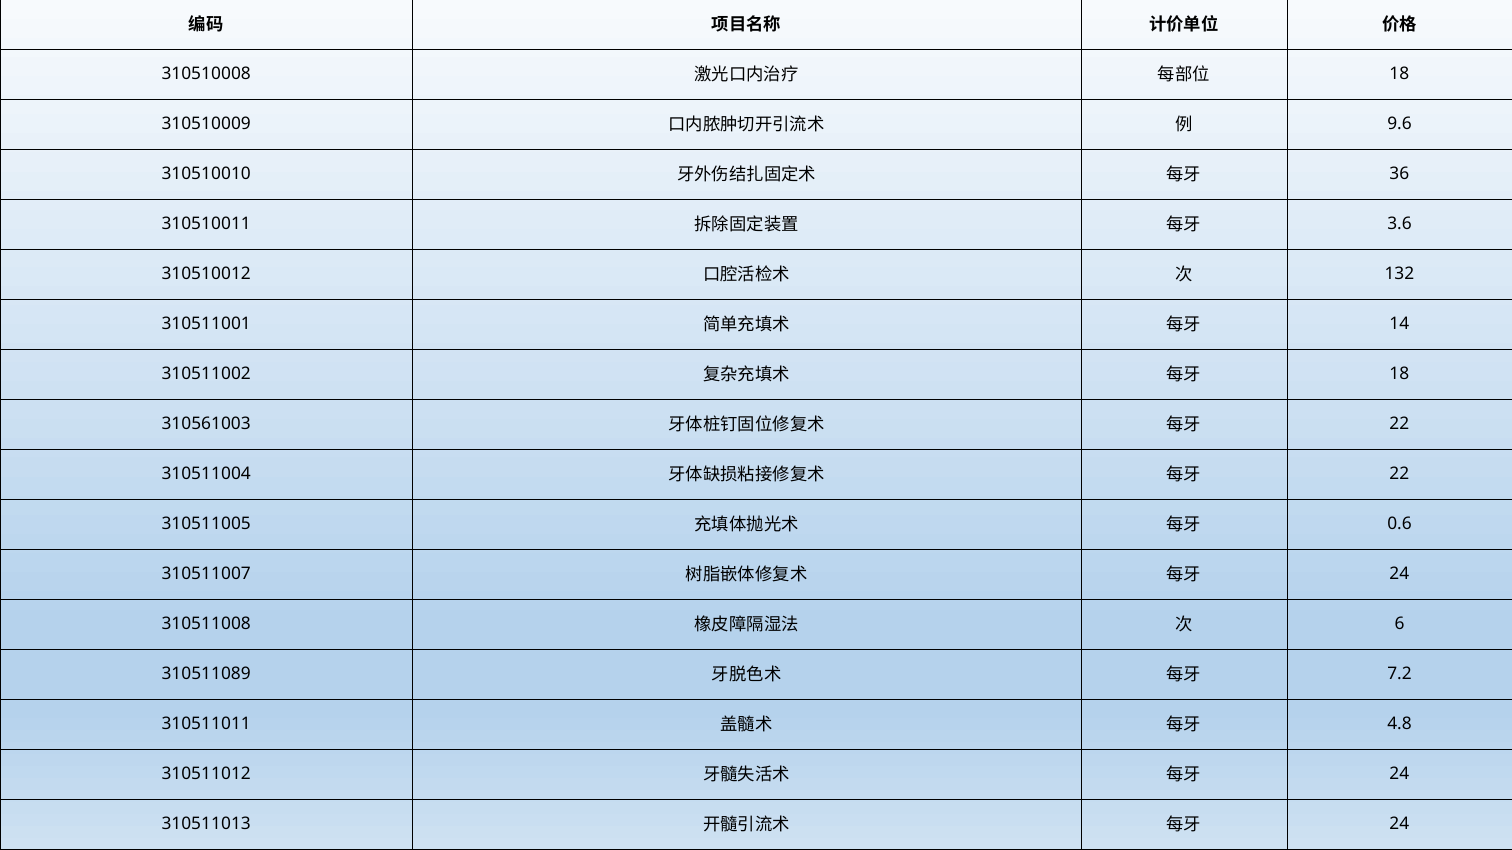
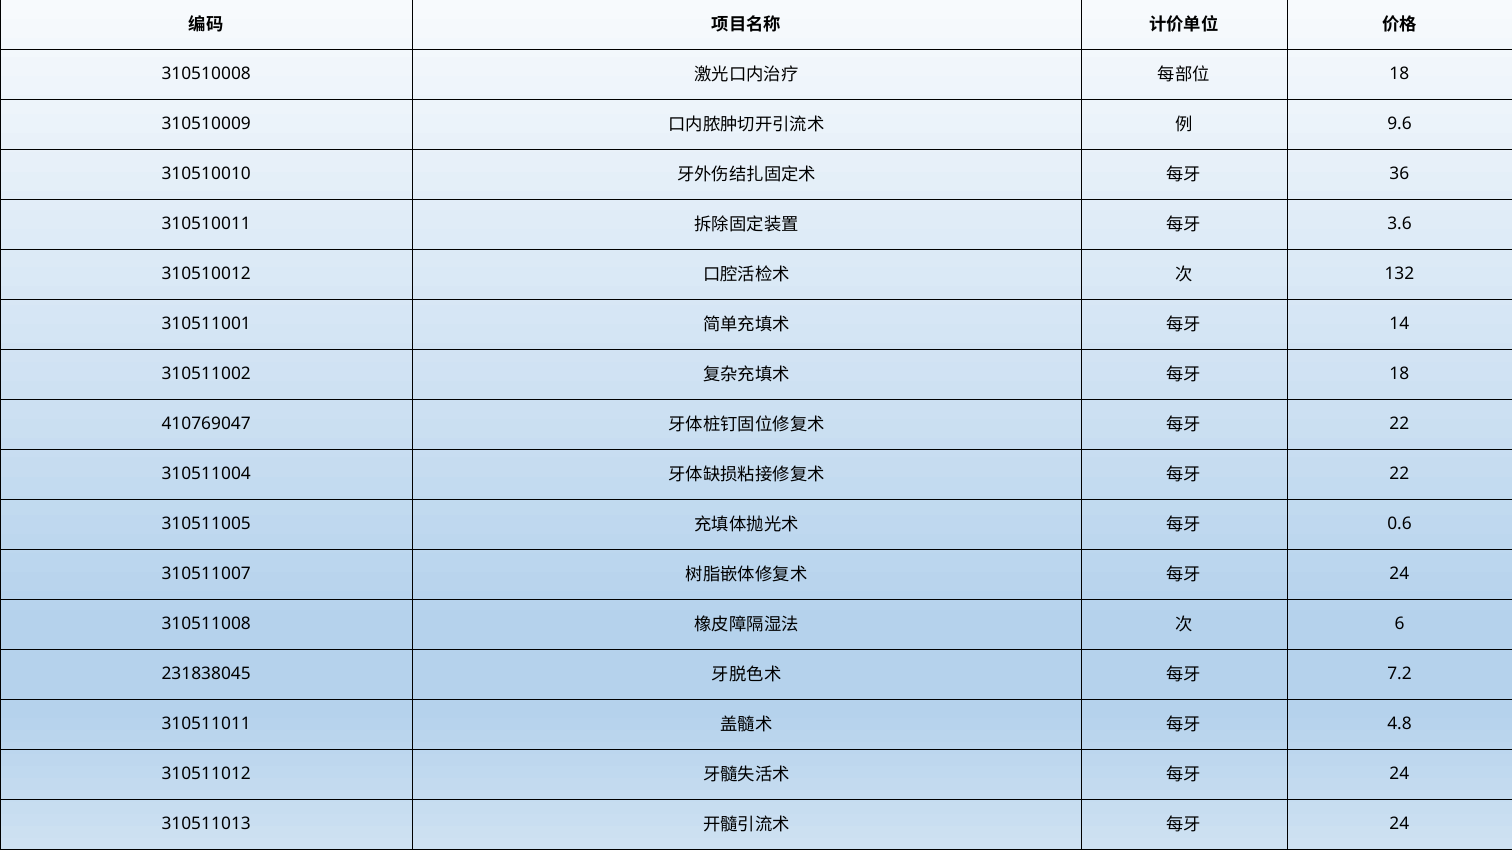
310561003: 310561003 -> 410769047 (206, 424)
310511089: 310511089 -> 231838045 (206, 674)
